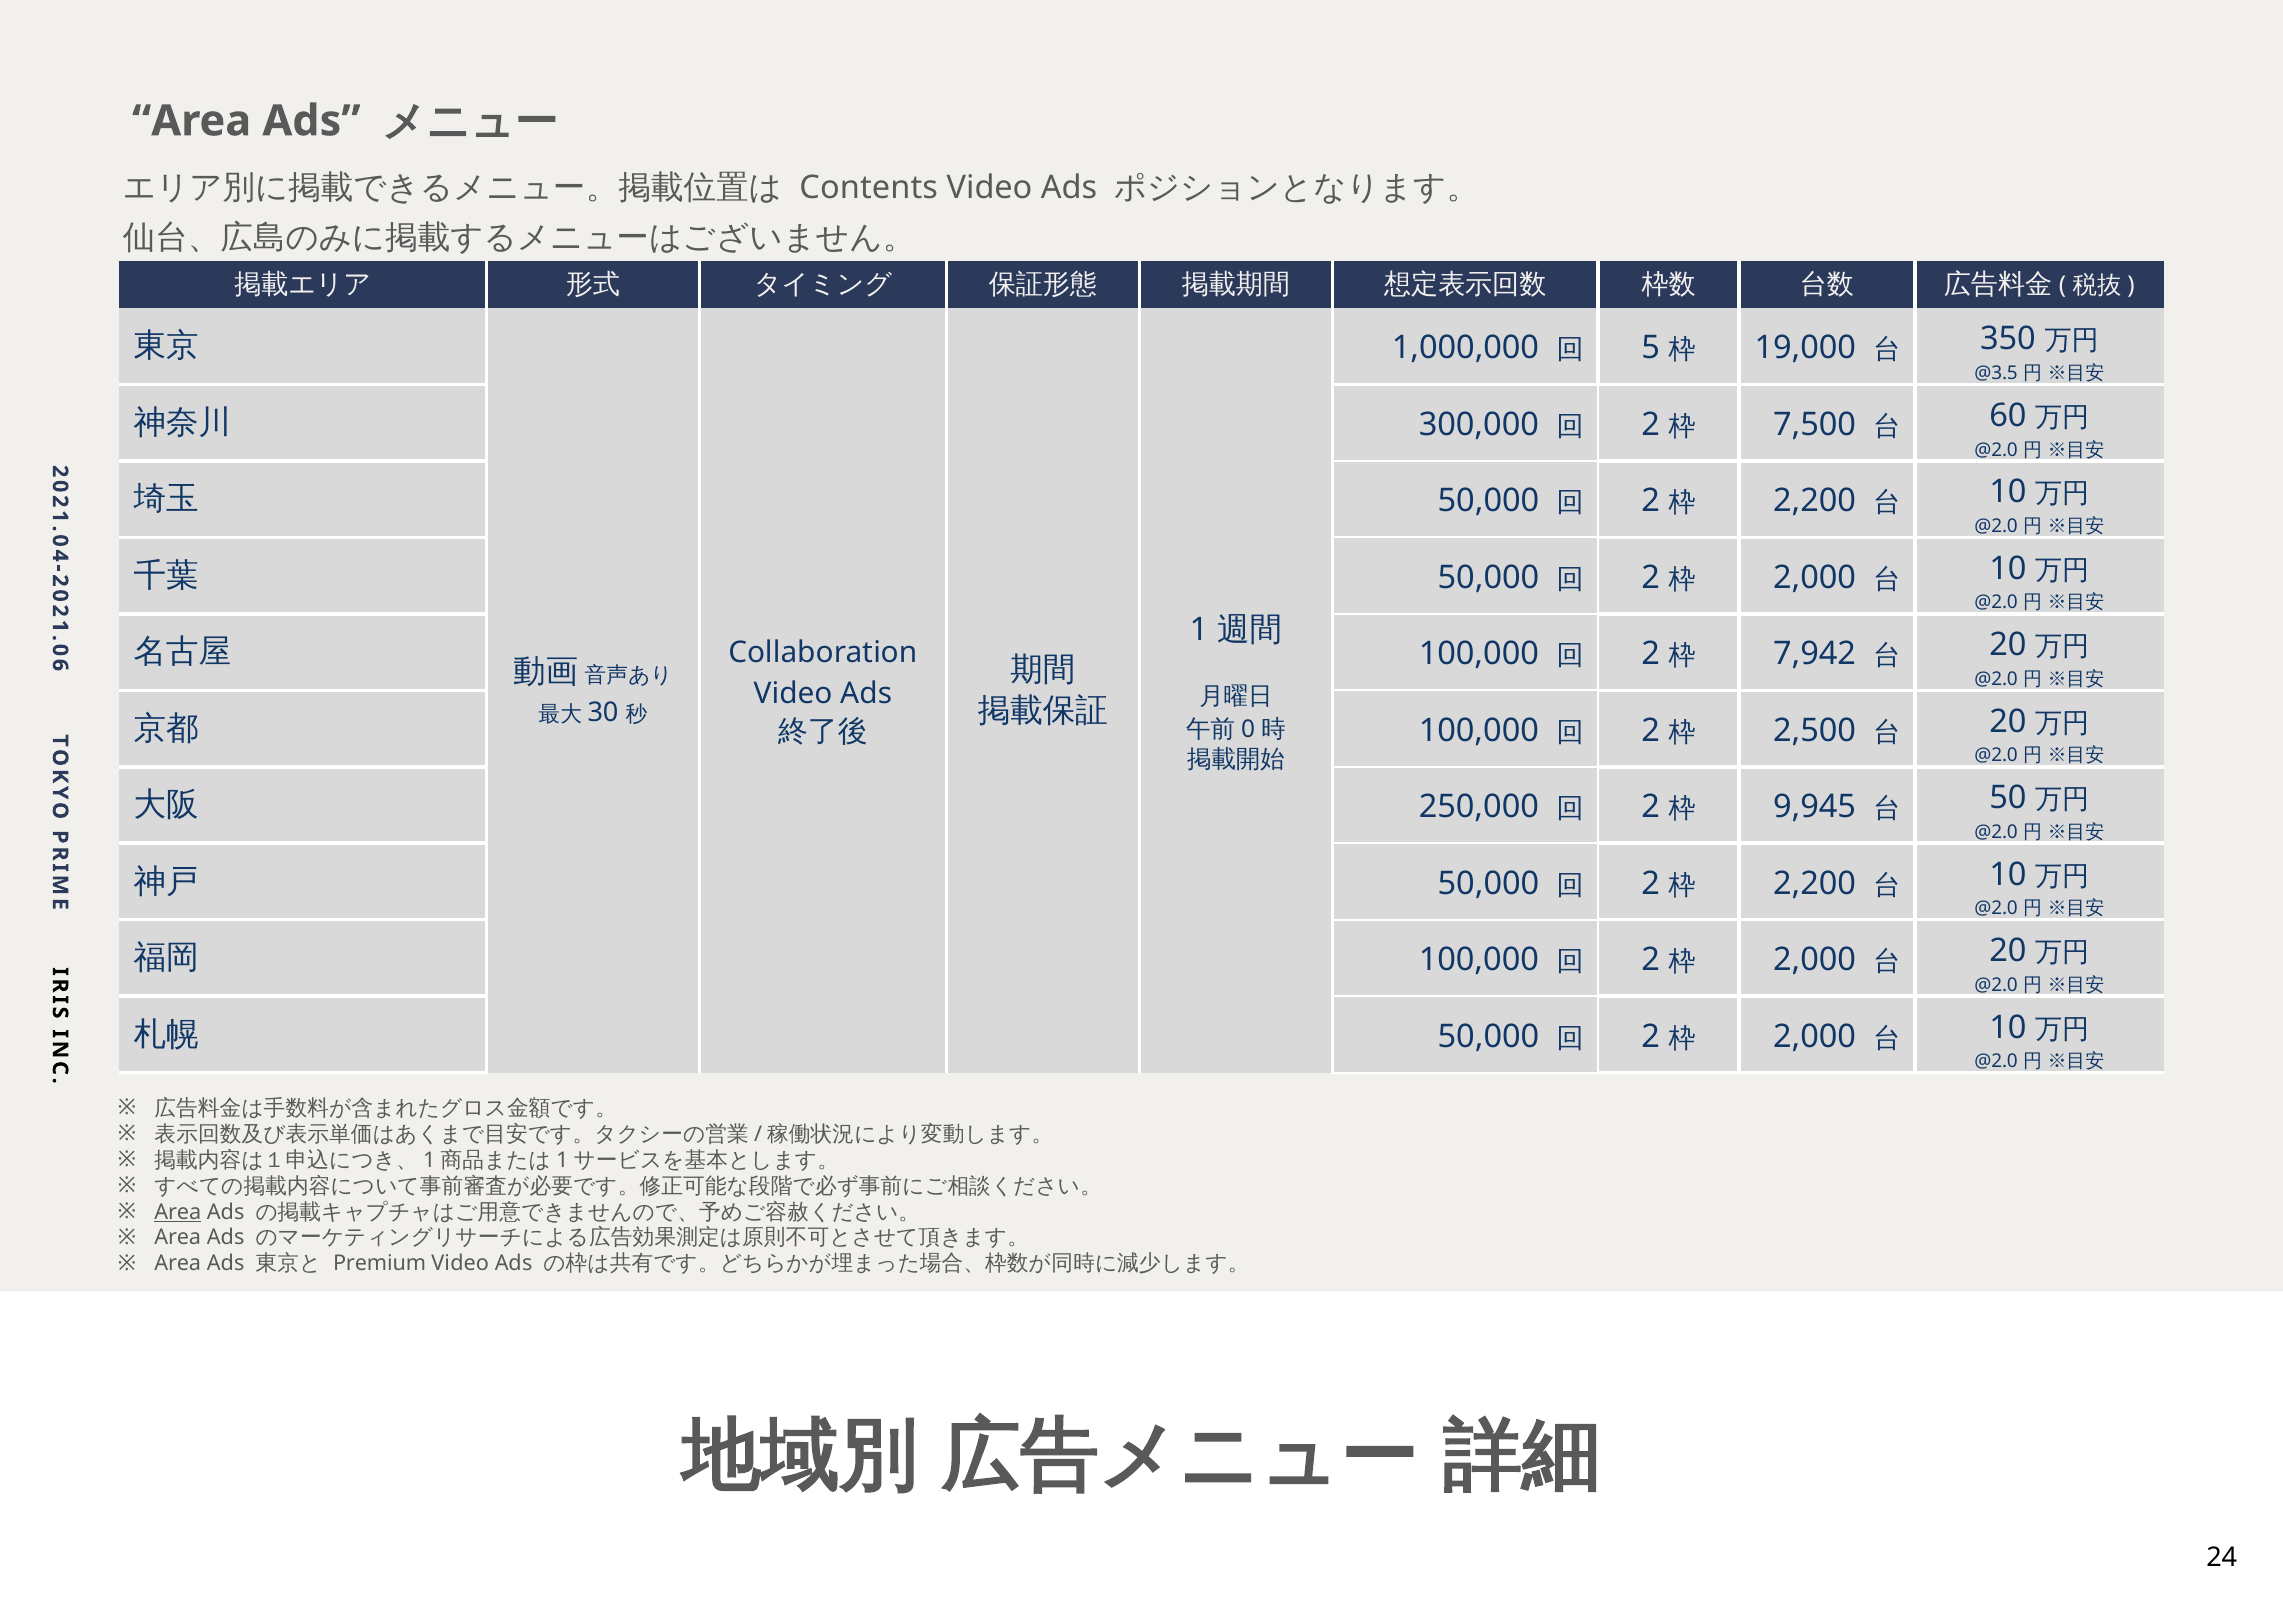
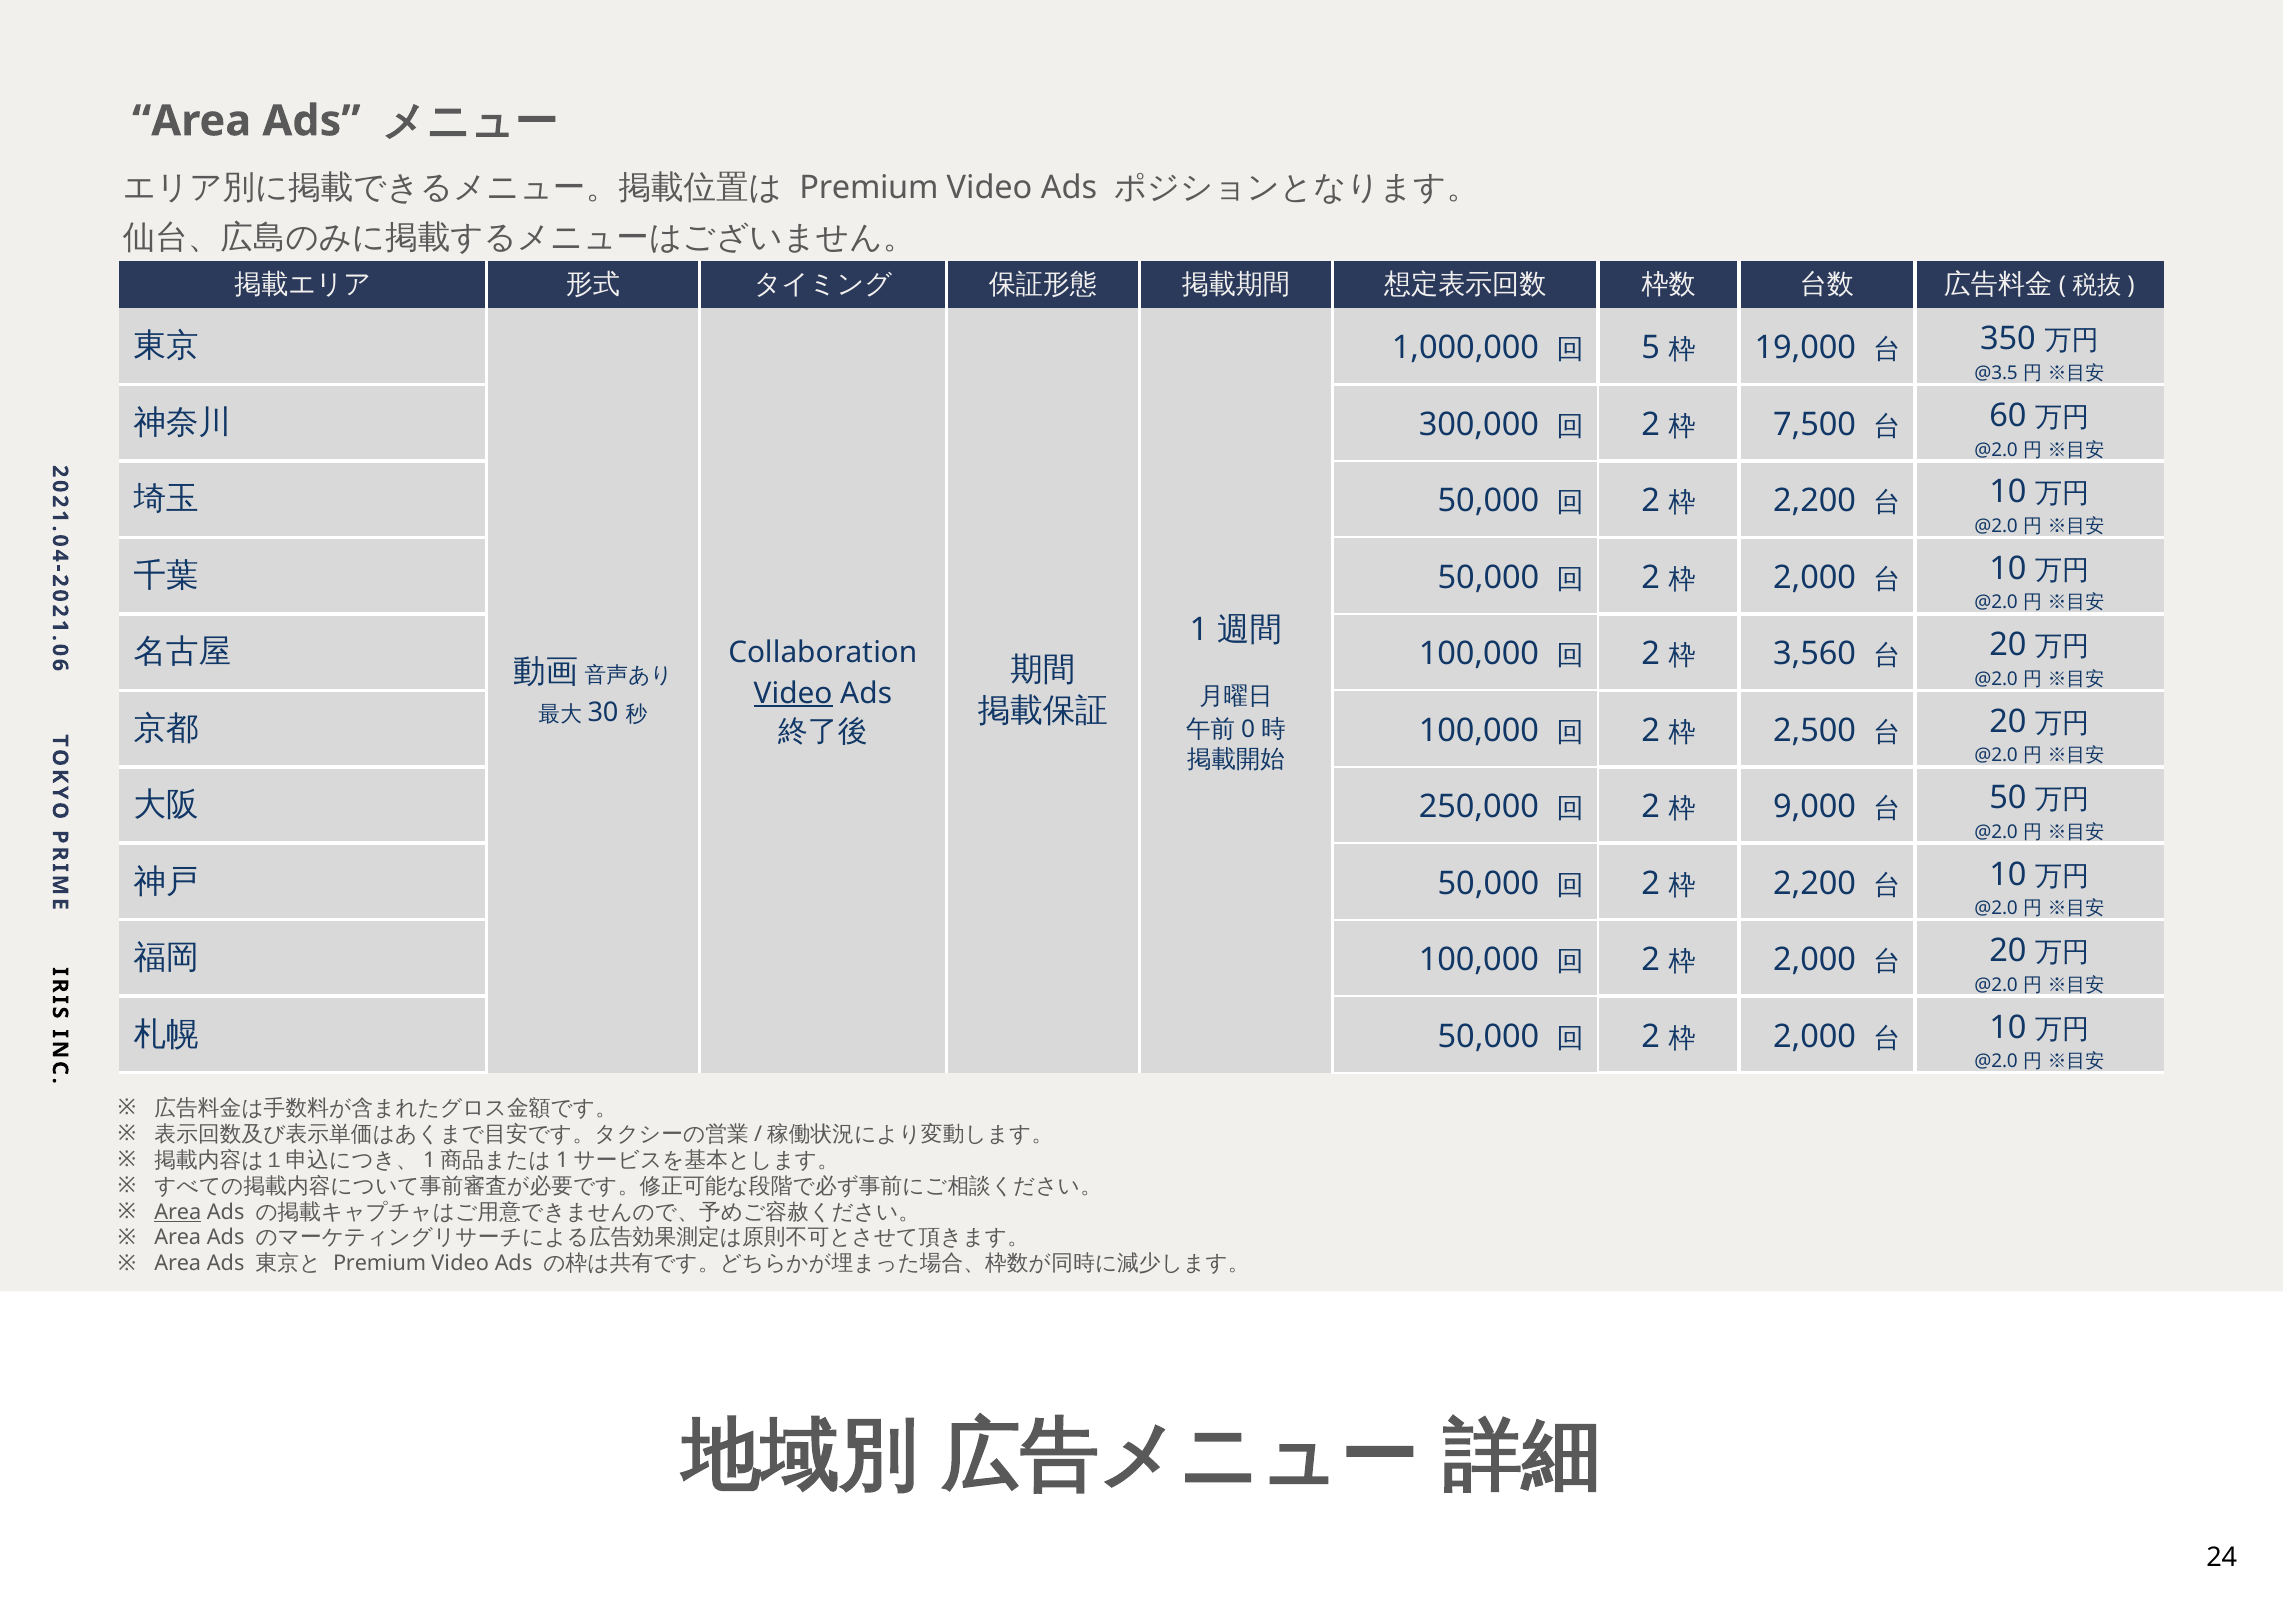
Contents: Contents -> Premium (869, 187)
7,942: 7,942 -> 3,560 (1815, 654)
Video underline: none -> present (793, 694)
9,945: 9,945 -> 9,000 (1815, 807)
